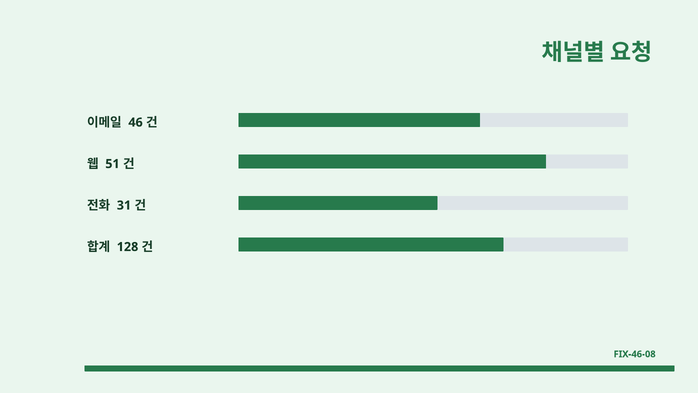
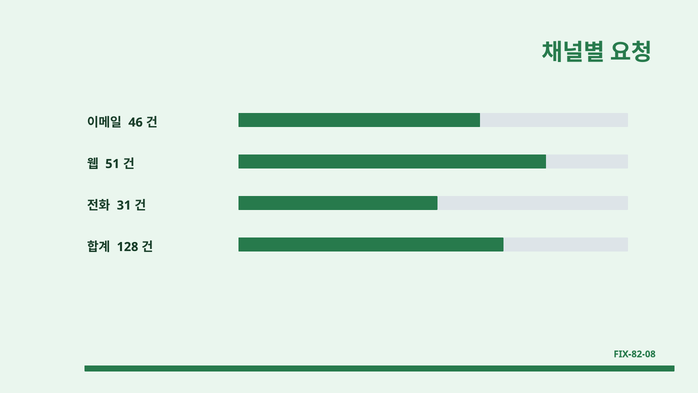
FIX-46-08: FIX-46-08 -> FIX-82-08 (635, 354)
